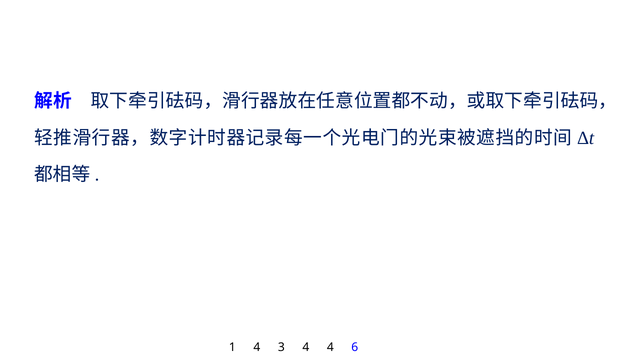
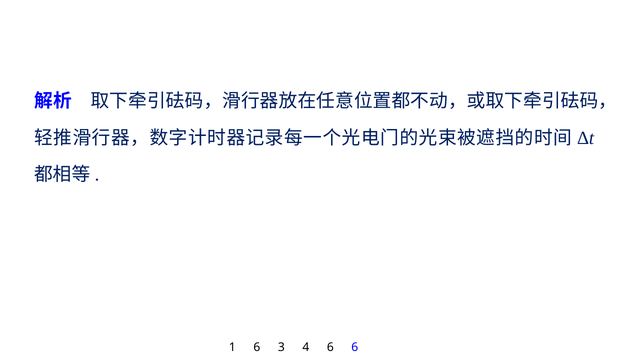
1 4: 4 -> 6 (257, 347)
4 4: 4 -> 6 (330, 347)
